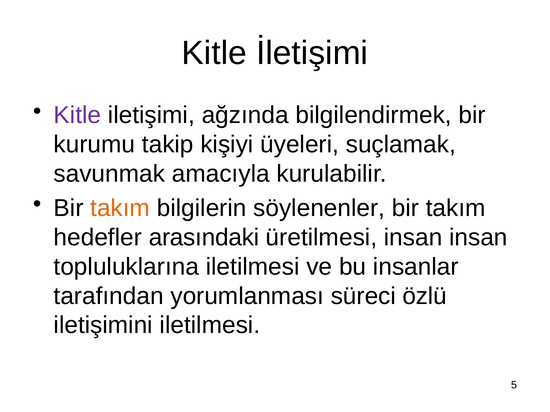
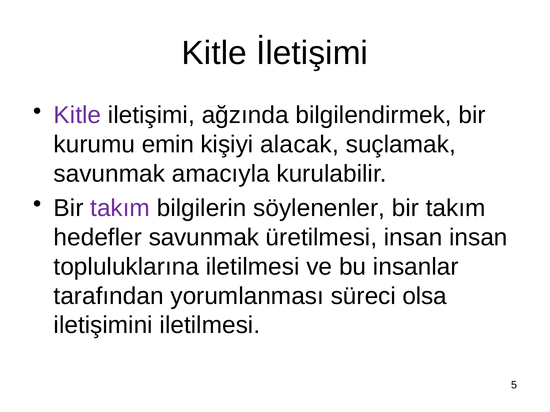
takip: takip -> emin (168, 145)
üyeleri: üyeleri -> alacak (299, 145)
takım colour: orange -> purple (120, 208)
hedefler arasındaki: arasındaki -> savunmak (204, 238)
özlü: özlü -> olsa (425, 296)
